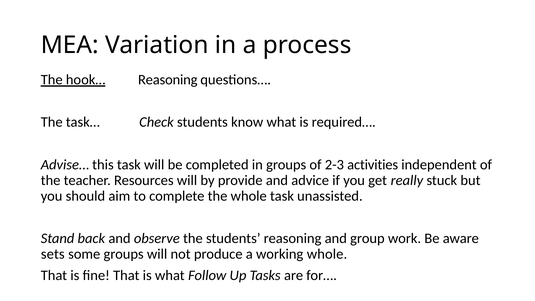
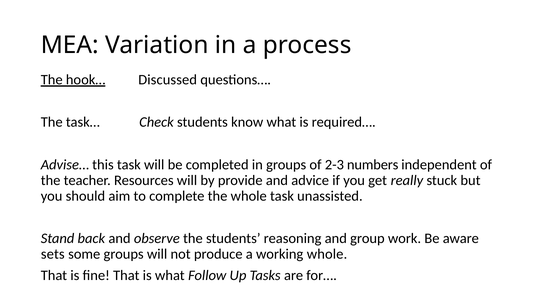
hook… Reasoning: Reasoning -> Discussed (168, 80)
activities: activities -> numbers (373, 165)
